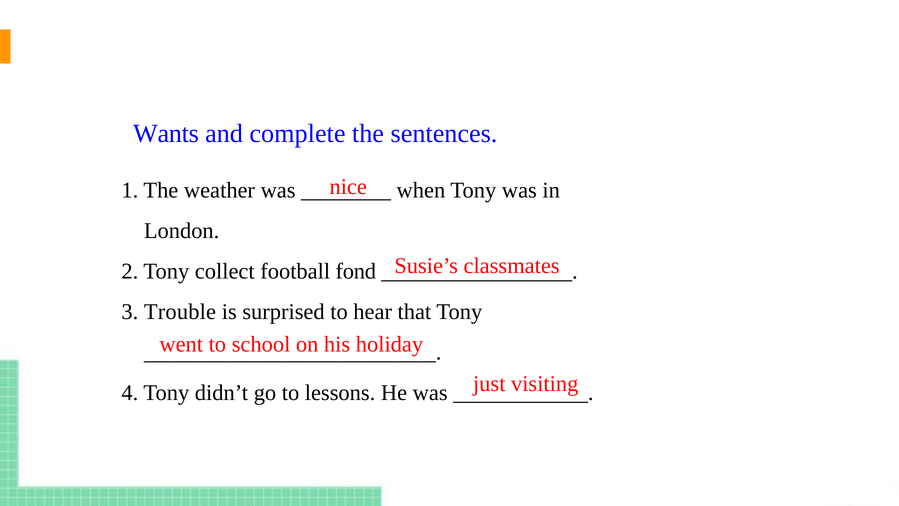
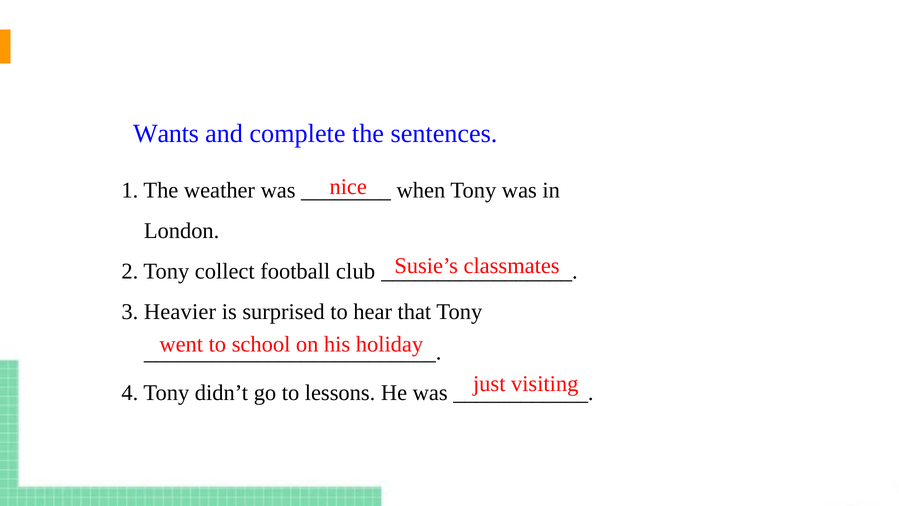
fond: fond -> club (356, 271)
Trouble: Trouble -> Heavier (180, 312)
